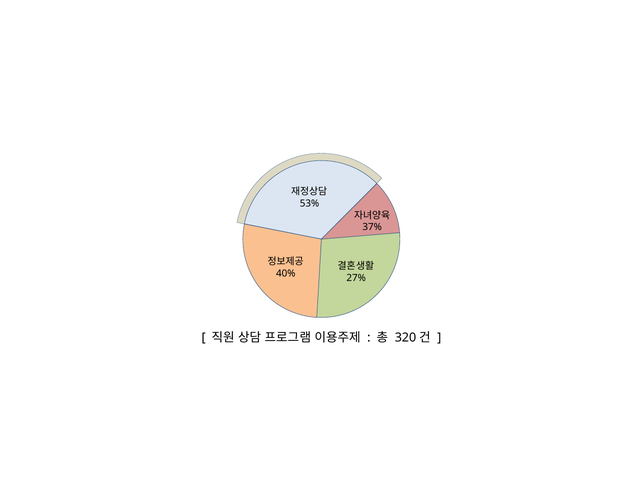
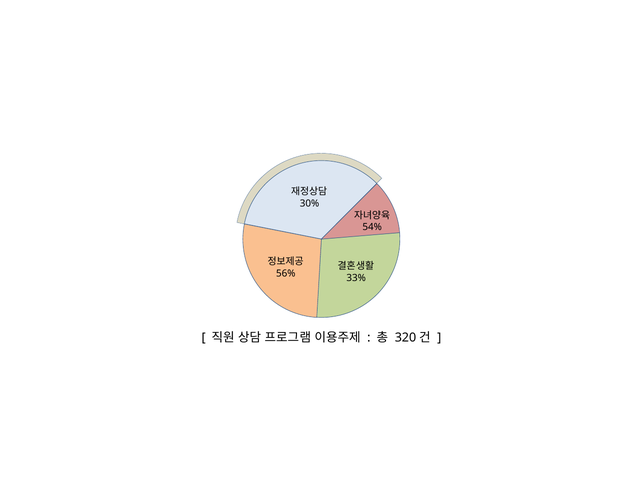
53%: 53% -> 30% (310, 204)
37%: 37% -> 54% (372, 227)
40%: 40% -> 56% (286, 274)
27%: 27% -> 33% (356, 278)
